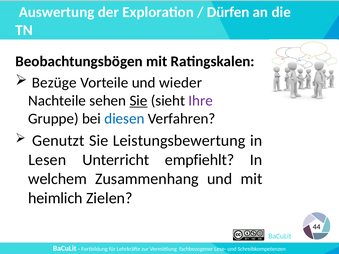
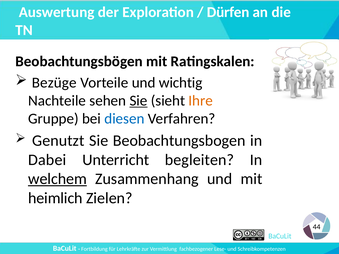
wieder: wieder -> wichtig (181, 83)
Ihre colour: purple -> orange (201, 101)
Leistungsbewertung: Leistungsbewertung -> Beobachtungsbogen (179, 141)
Lesen: Lesen -> Dabei (47, 160)
empfiehlt: empfiehlt -> begleiten (199, 160)
welchem underline: none -> present (57, 179)
